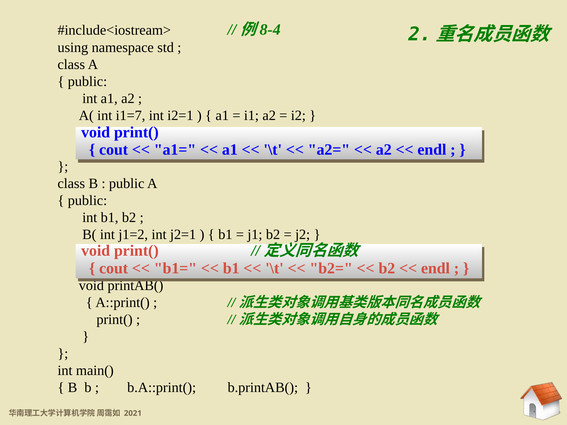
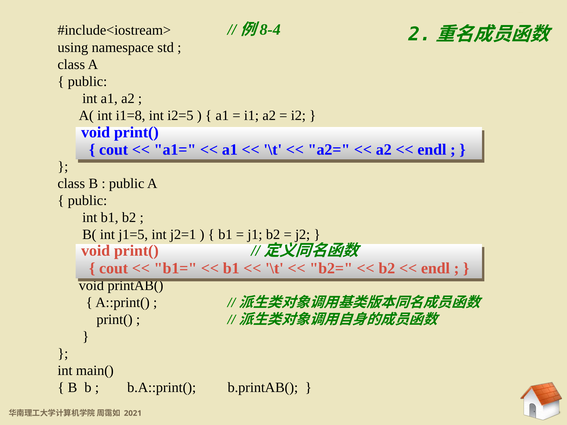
i1=7: i1=7 -> i1=8 (131, 116)
i2=1: i2=1 -> i2=5 (180, 116)
j1=2: j1=2 -> j1=5 (133, 235)
